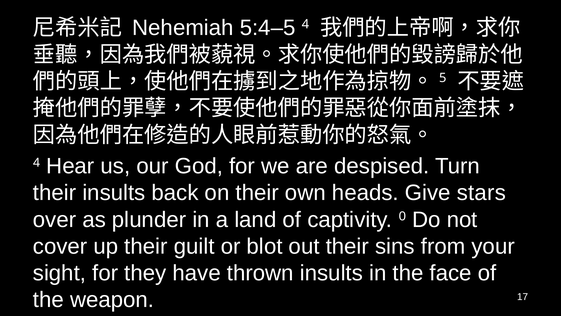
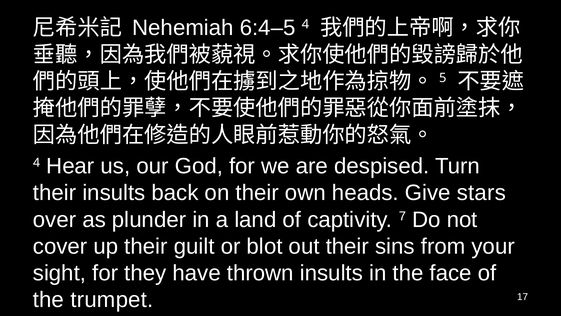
5:4–5: 5:4–5 -> 6:4–5 (268, 28)
0: 0 -> 7 (402, 216)
weapon: weapon -> trumpet (112, 299)
